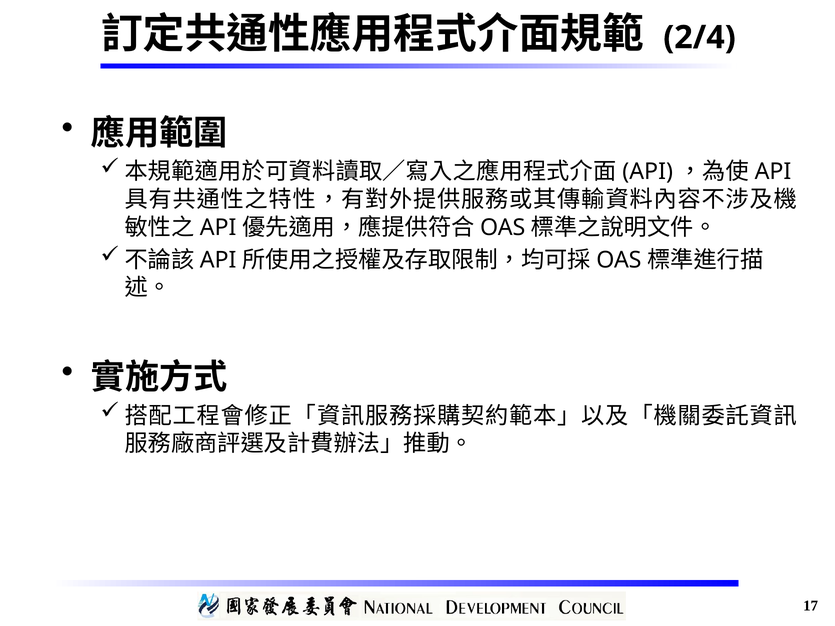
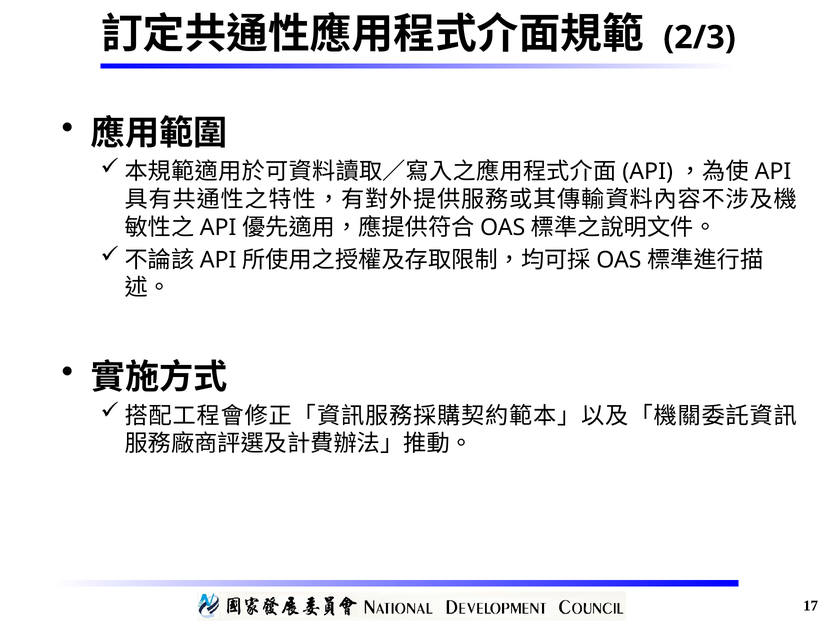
2/4: 2/4 -> 2/3 (700, 38)
